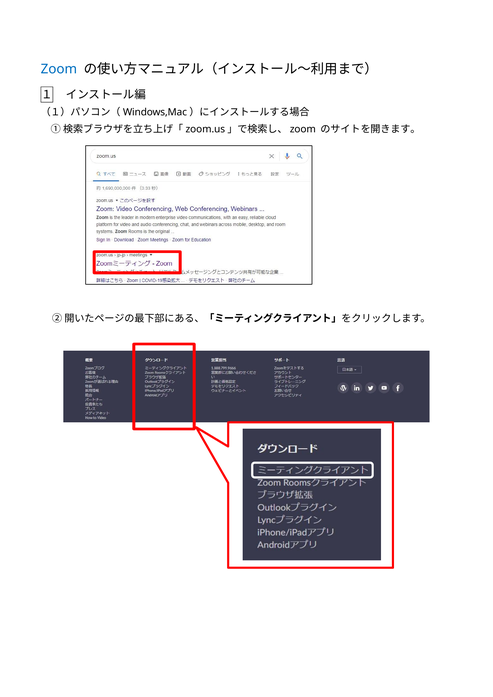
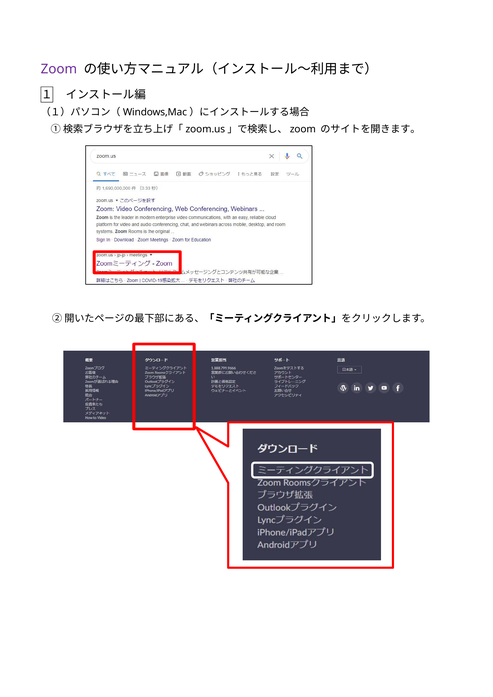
Zoom colour: blue -> purple (59, 69)
